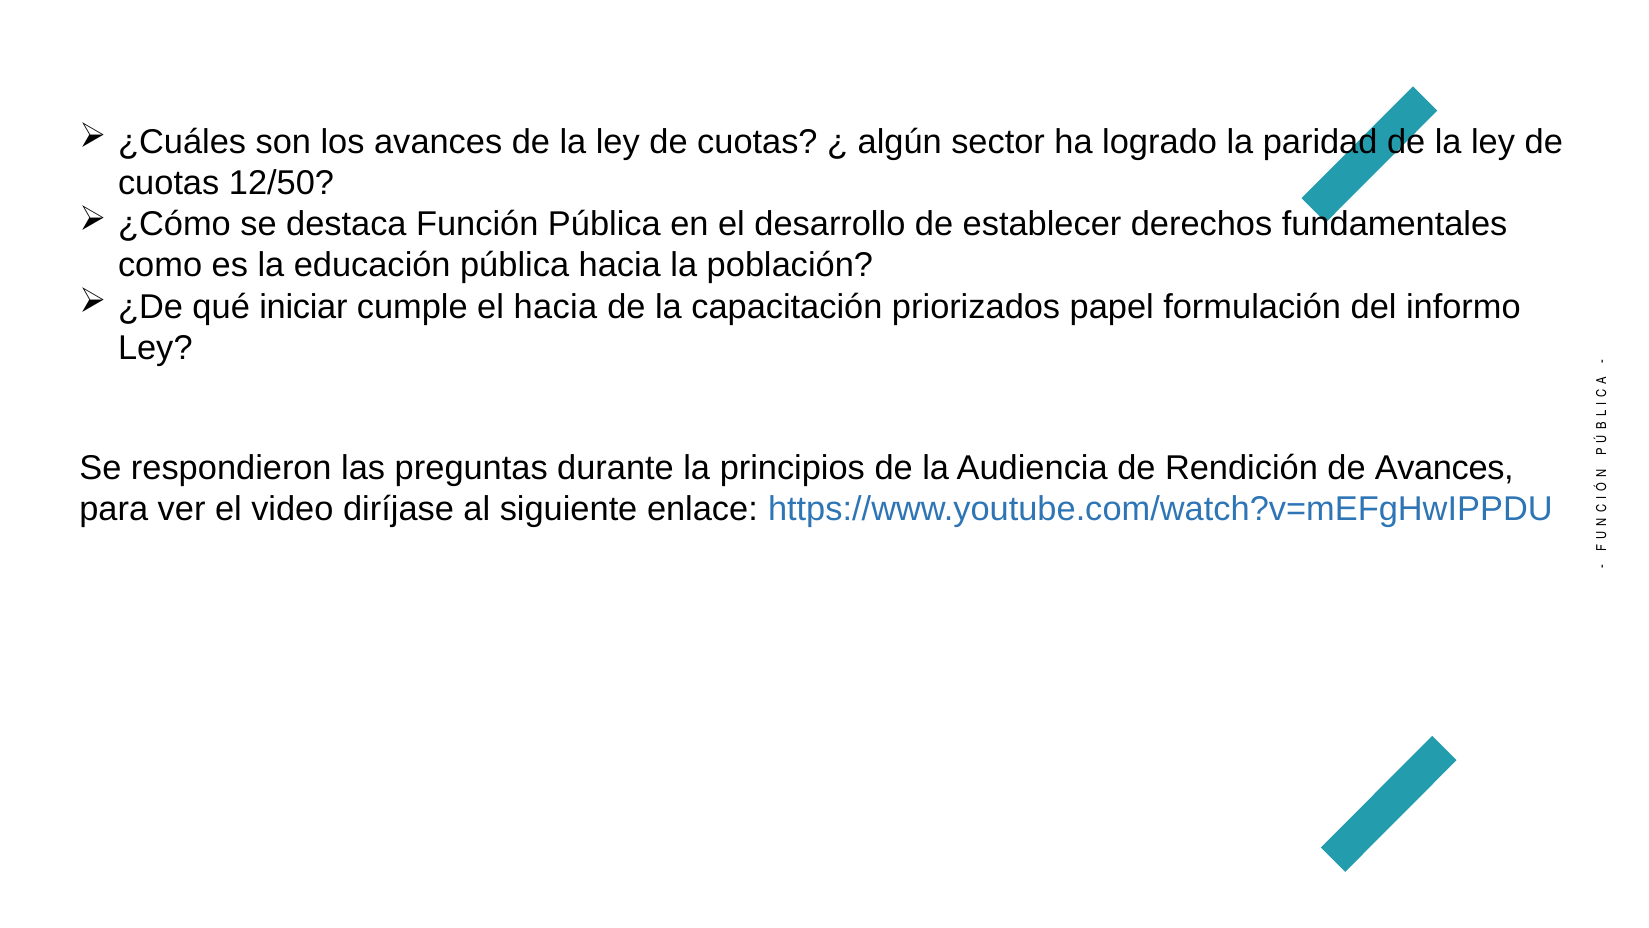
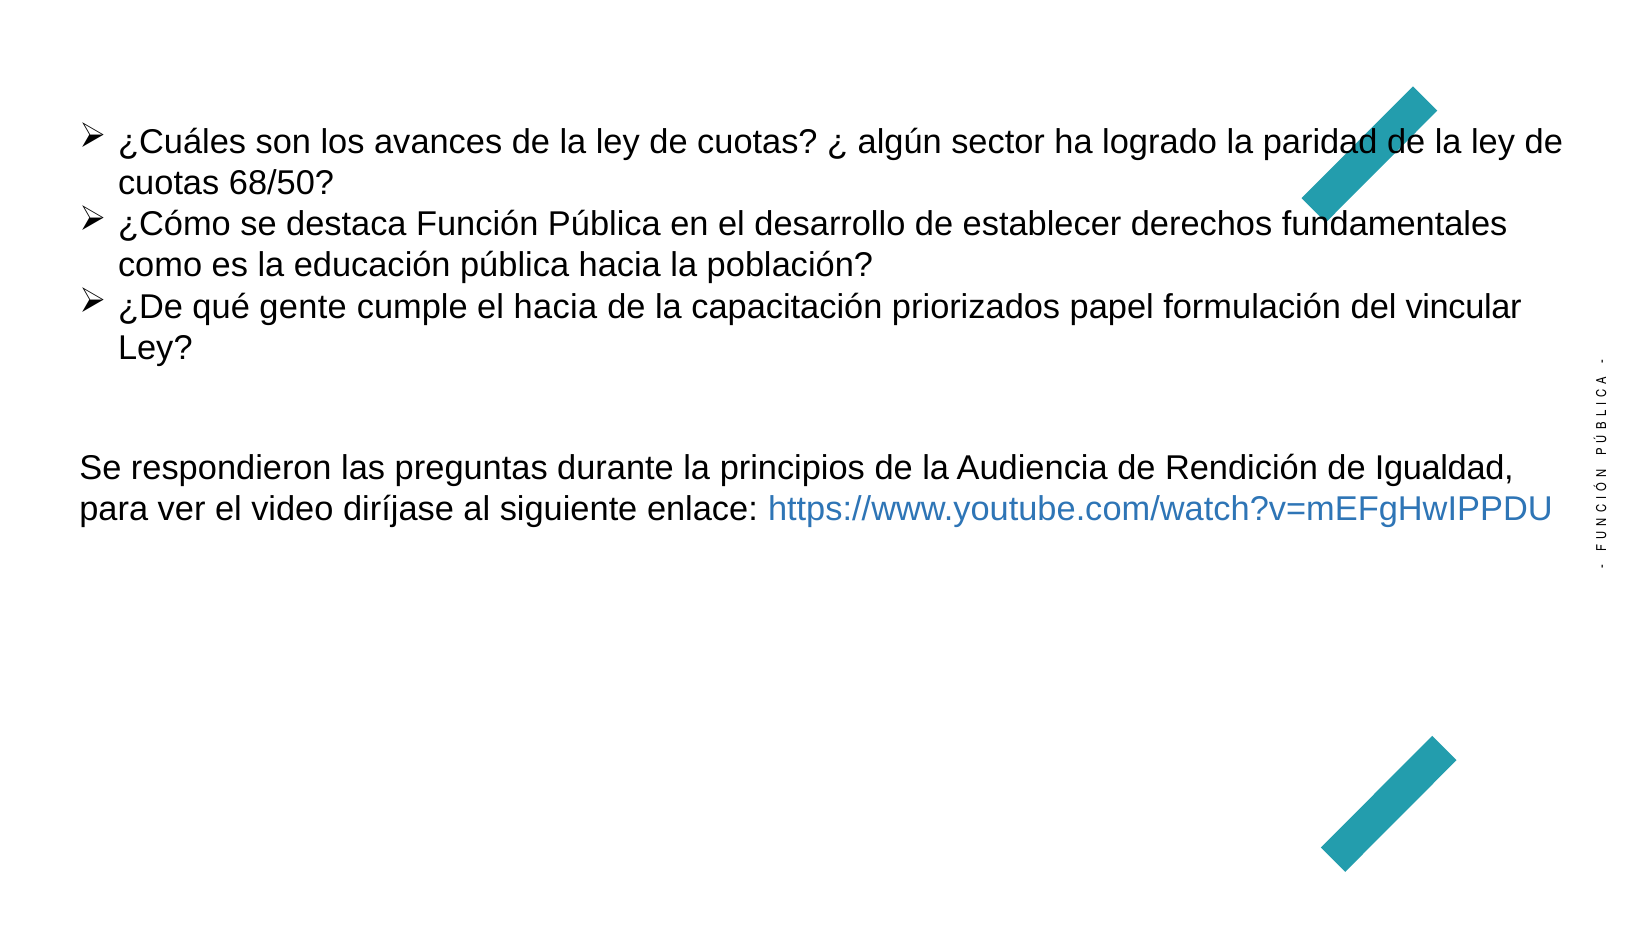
12/50: 12/50 -> 68/50 (281, 183)
iniciar: iniciar -> gente (303, 307)
informo: informo -> vincular (1464, 307)
de Avances: Avances -> Igualdad (1444, 468)
